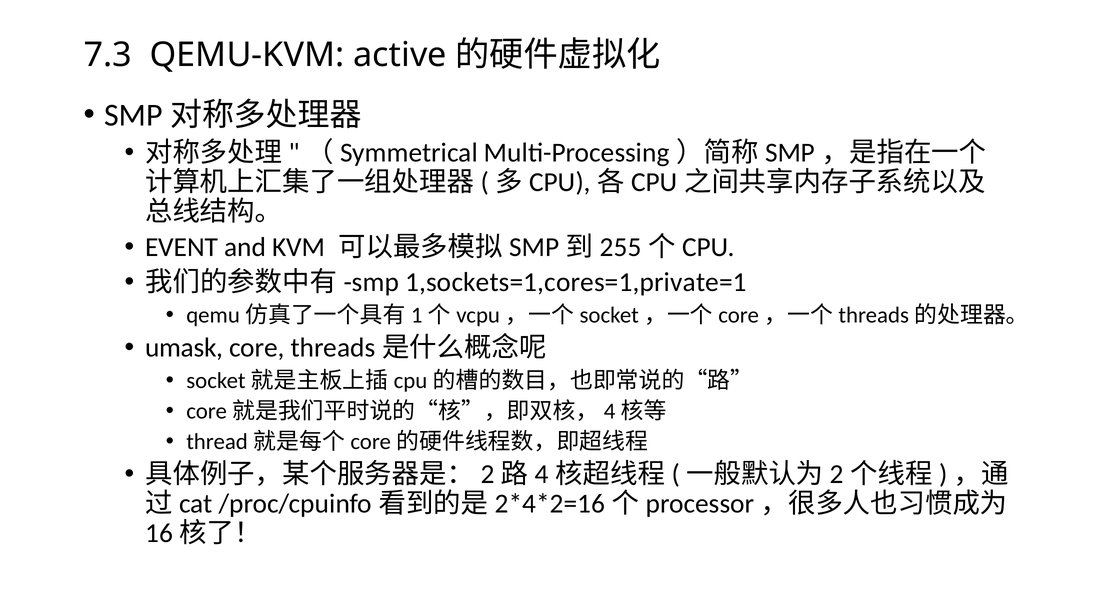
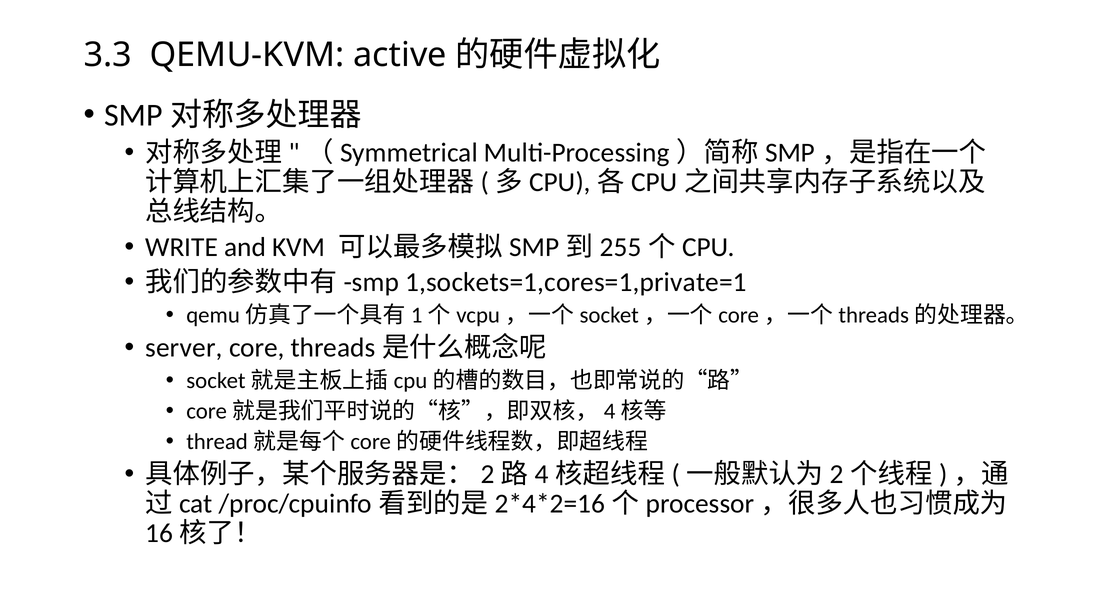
7.3: 7.3 -> 3.3 (108, 55)
EVENT: EVENT -> WRITE (182, 247)
umask: umask -> server (184, 348)
